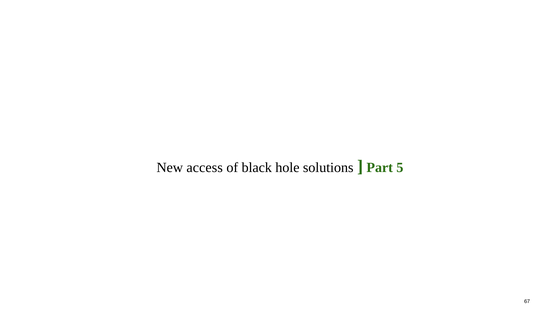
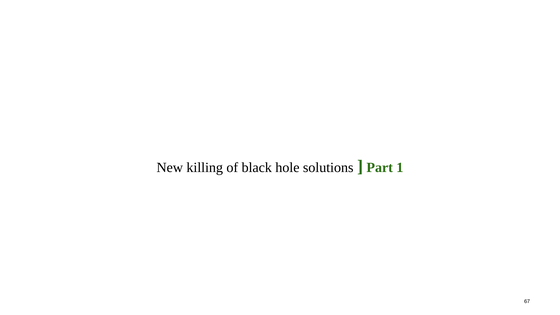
access: access -> killing (205, 167)
5: 5 -> 1 (400, 167)
